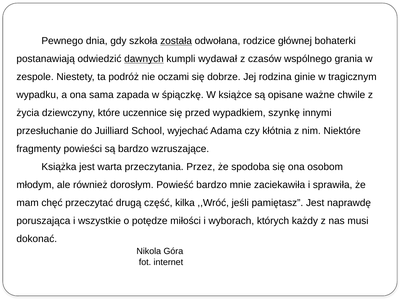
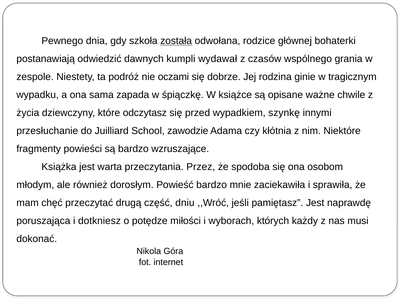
dawnych underline: present -> none (144, 59)
uczennice: uczennice -> odczytasz (145, 113)
wyjechać: wyjechać -> zawodzie (188, 131)
kilka: kilka -> dniu (185, 203)
wszystkie: wszystkie -> dotkniesz (99, 221)
